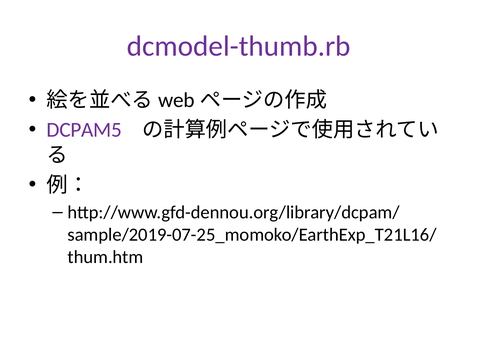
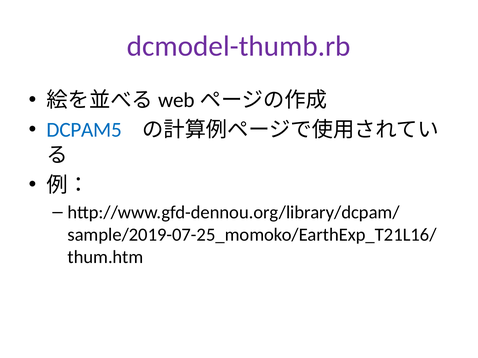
DCPAM5 colour: purple -> blue (84, 130)
